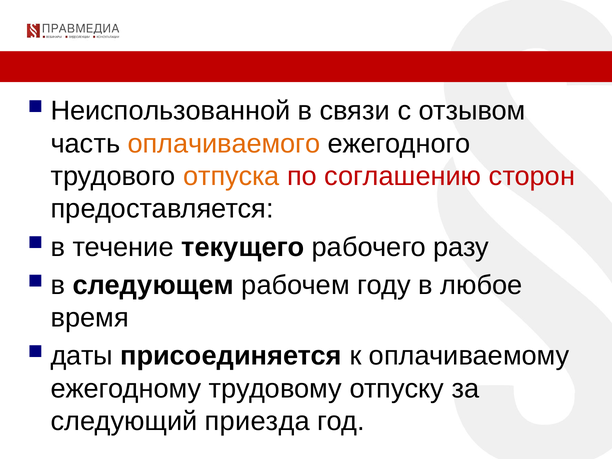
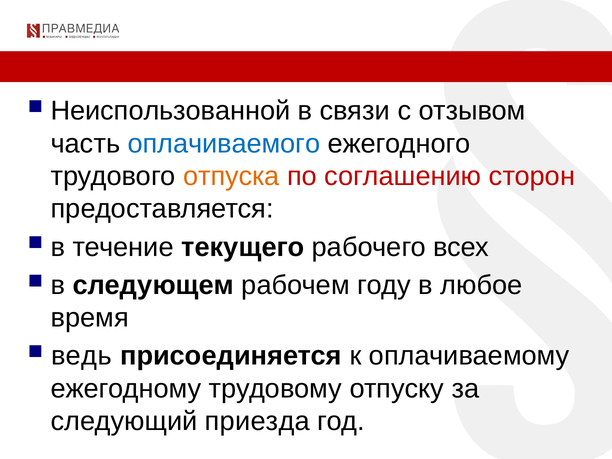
оплачиваемого colour: orange -> blue (224, 144)
разу: разу -> всех (461, 247)
даты: даты -> ведь (81, 356)
